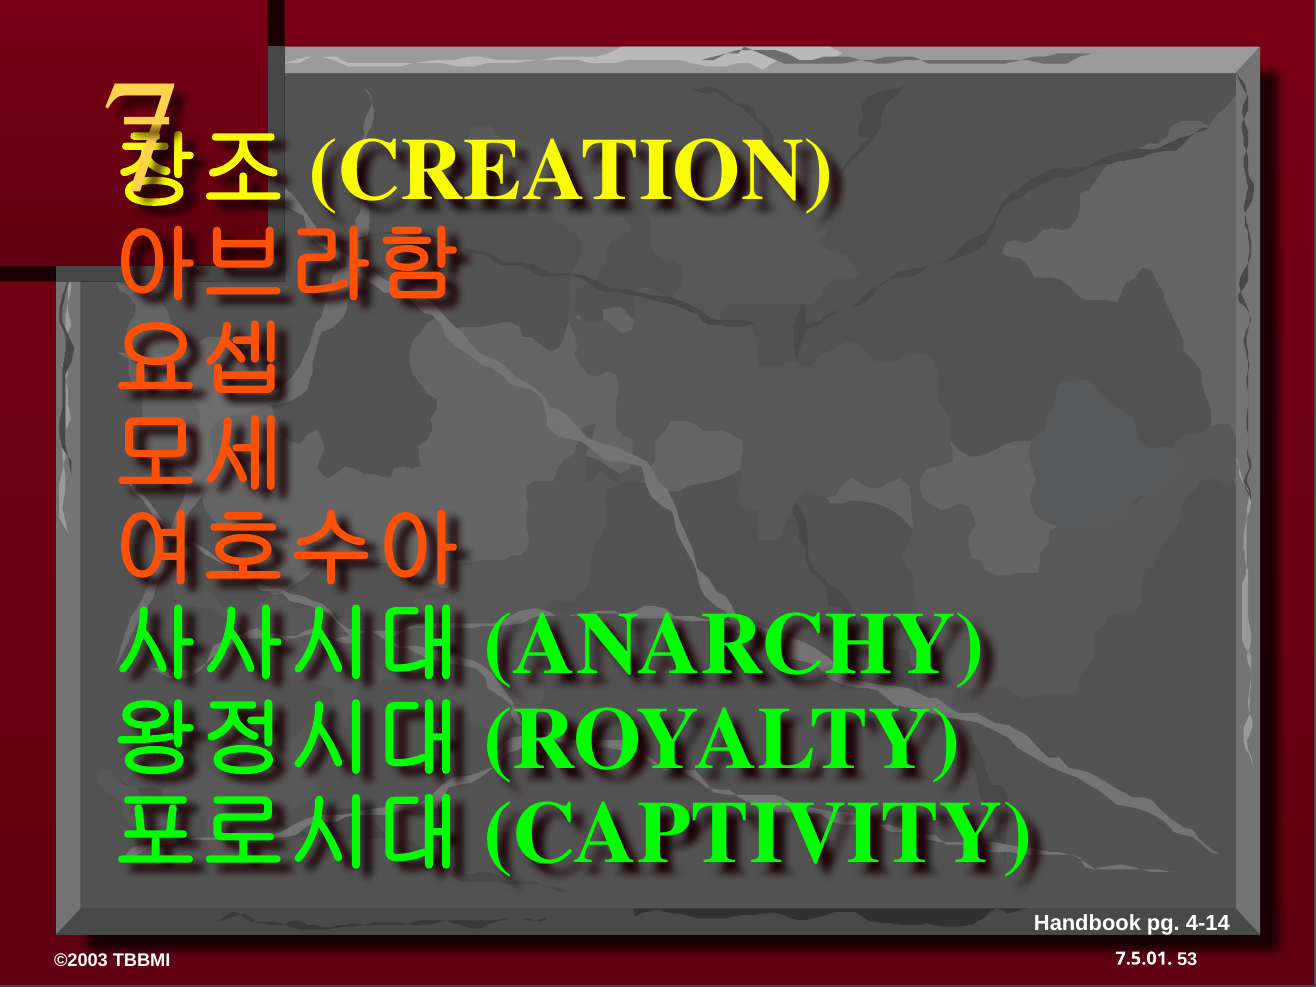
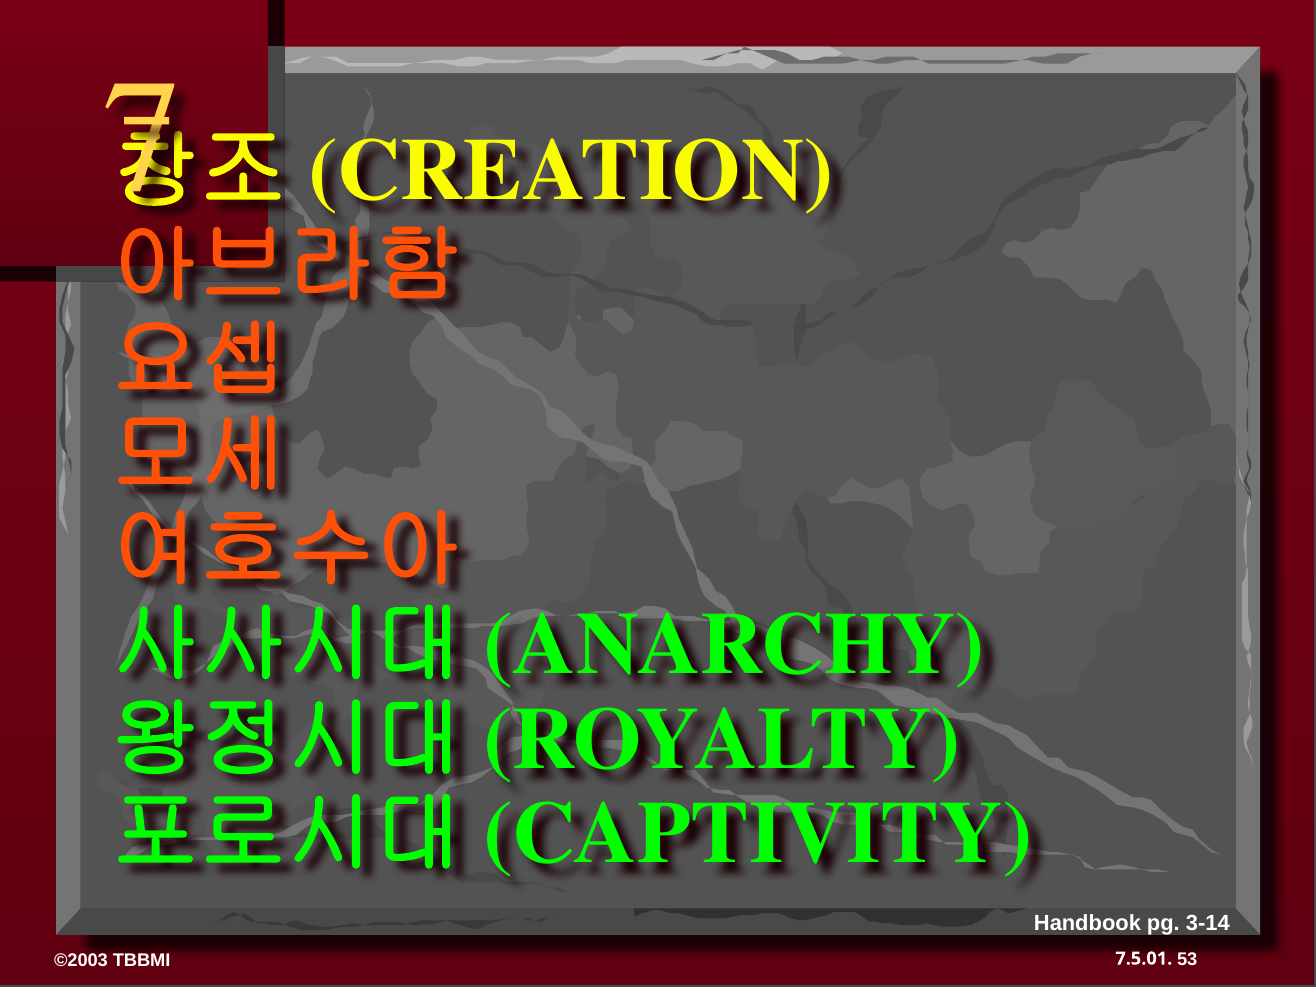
4-14: 4-14 -> 3-14 (1208, 924)
